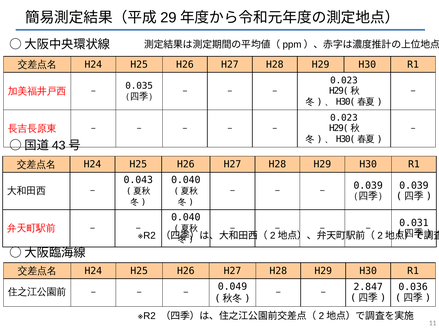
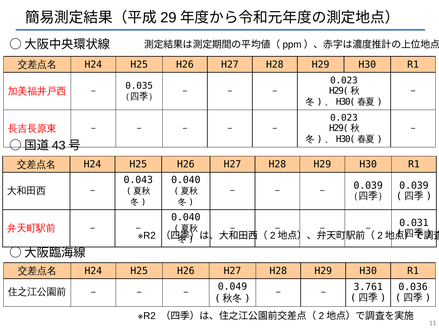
2.847: 2.847 -> 3.761 (368, 286)
